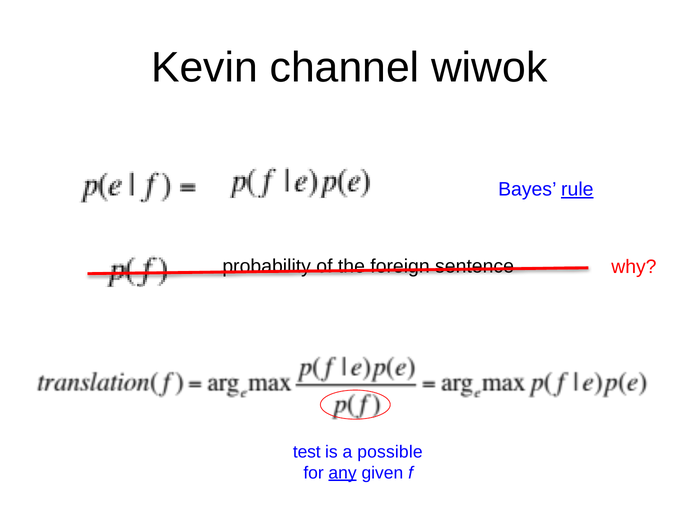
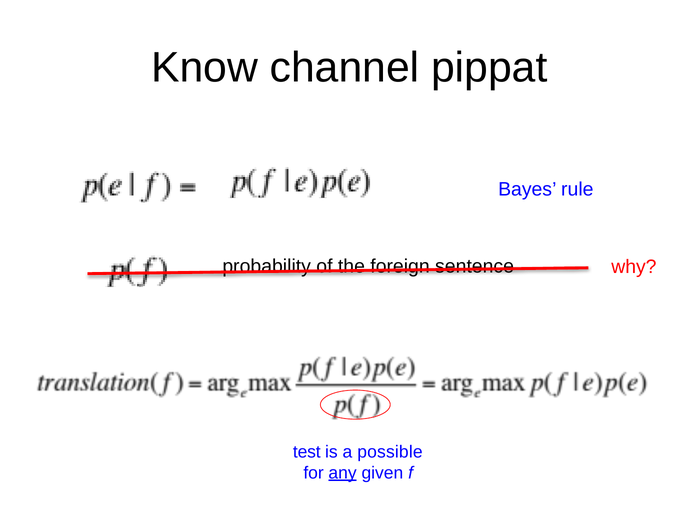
Kevin: Kevin -> Know (204, 68)
wiwok: wiwok -> pippat (489, 68)
rule underline: present -> none (577, 190)
